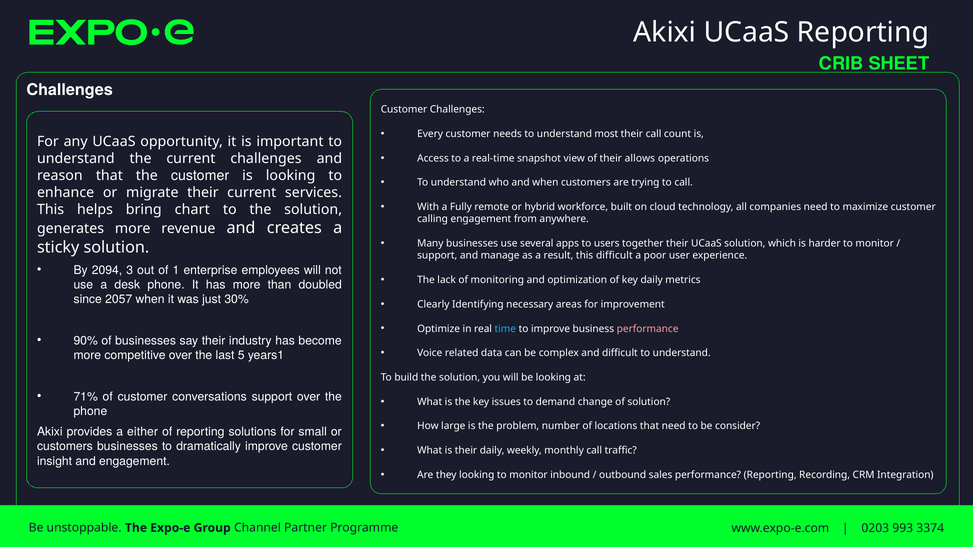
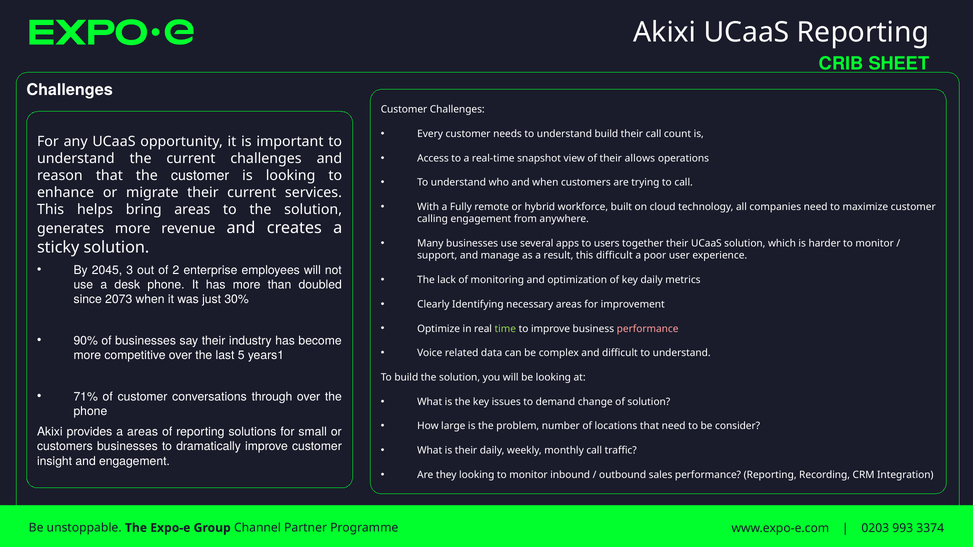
understand most: most -> build (606, 134)
bring chart: chart -> areas (192, 210)
2094: 2094 -> 2045 (107, 270)
1: 1 -> 2 (176, 270)
2057: 2057 -> 2073 (119, 299)
time colour: light blue -> light green (505, 329)
conversations support: support -> through (272, 397)
a either: either -> areas (143, 432)
